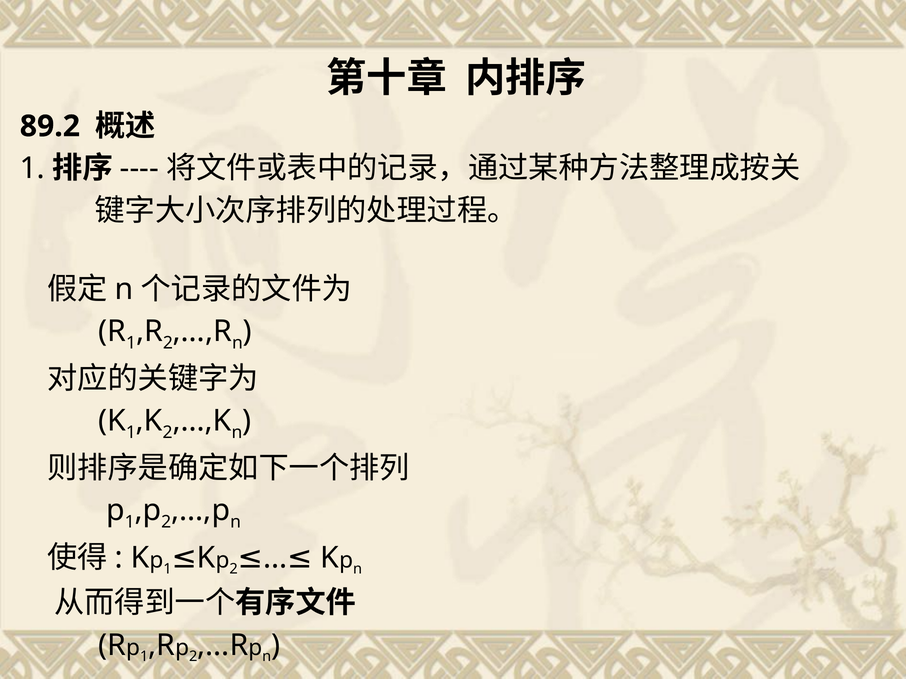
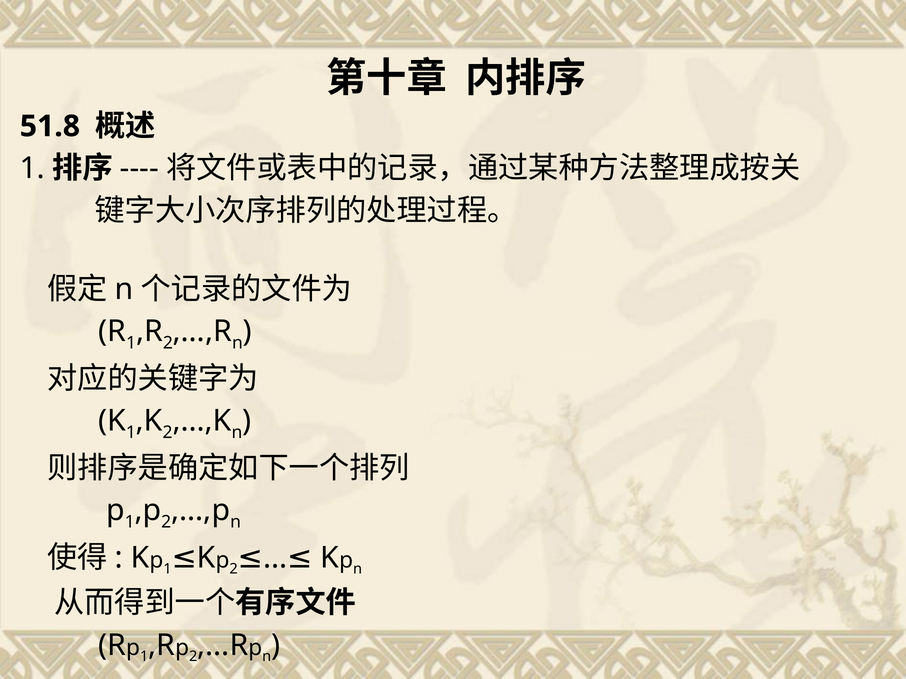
89.2: 89.2 -> 51.8 (50, 126)
